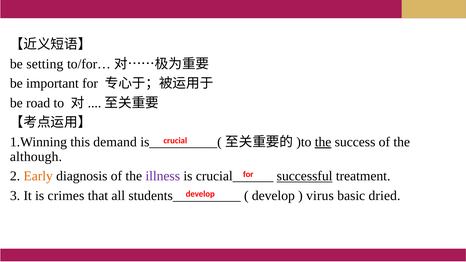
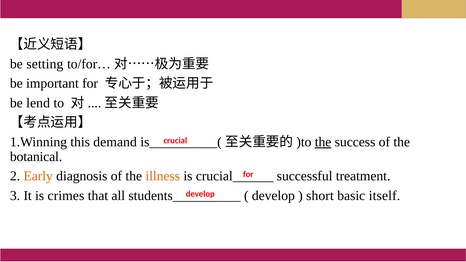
road: road -> lend (38, 103)
although: although -> botanical (36, 157)
illness colour: purple -> orange (163, 176)
successful underline: present -> none (305, 176)
virus: virus -> short (320, 196)
dried: dried -> itself (385, 196)
